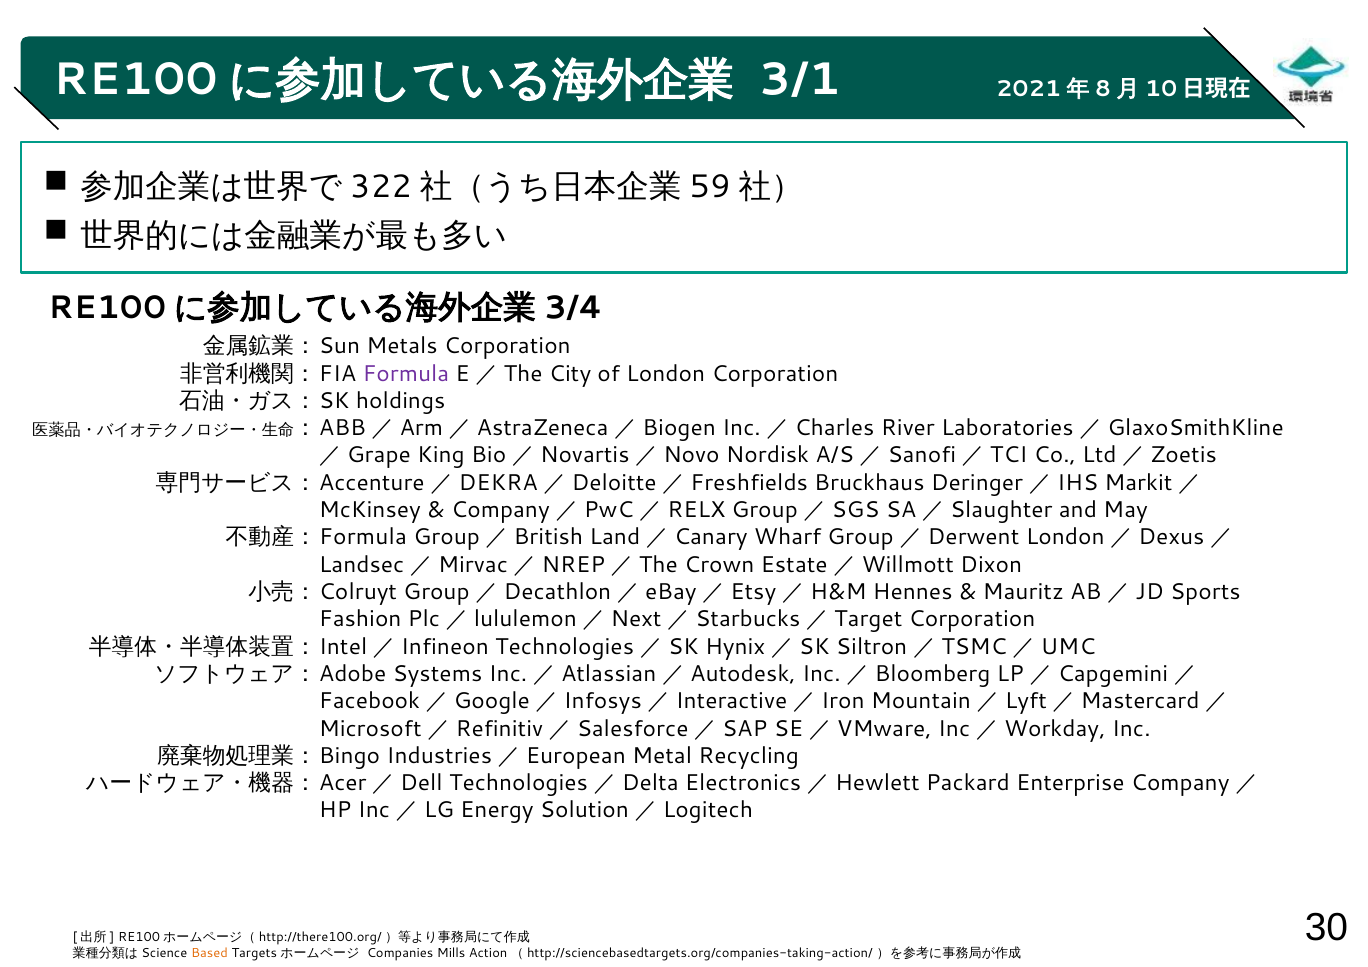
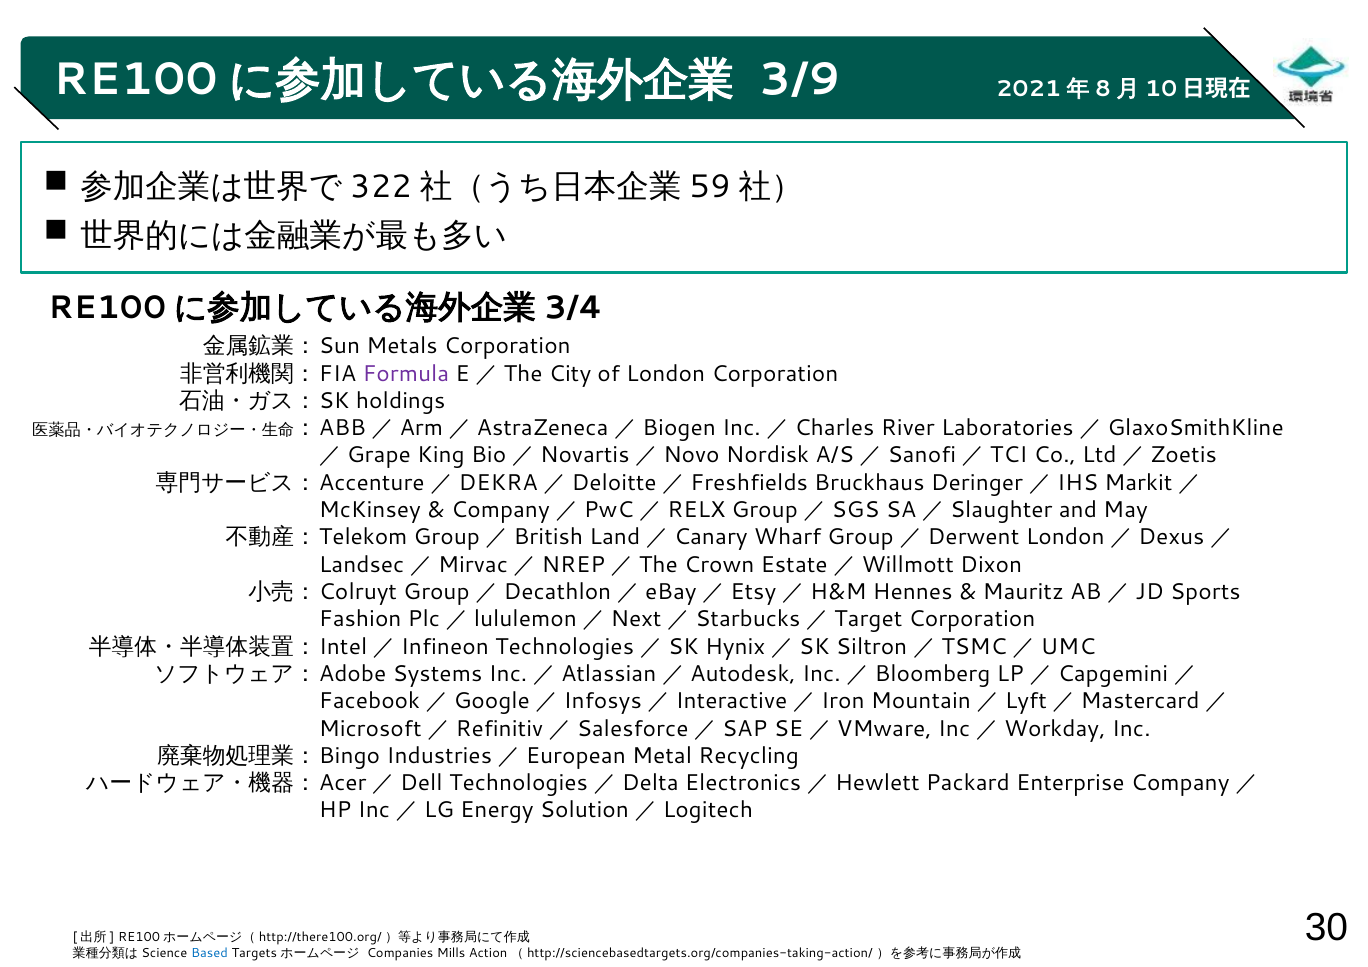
3/1: 3/1 -> 3/9 (800, 80)
Formula: Formula -> Telekom (363, 537)
Based colour: orange -> blue (209, 953)
